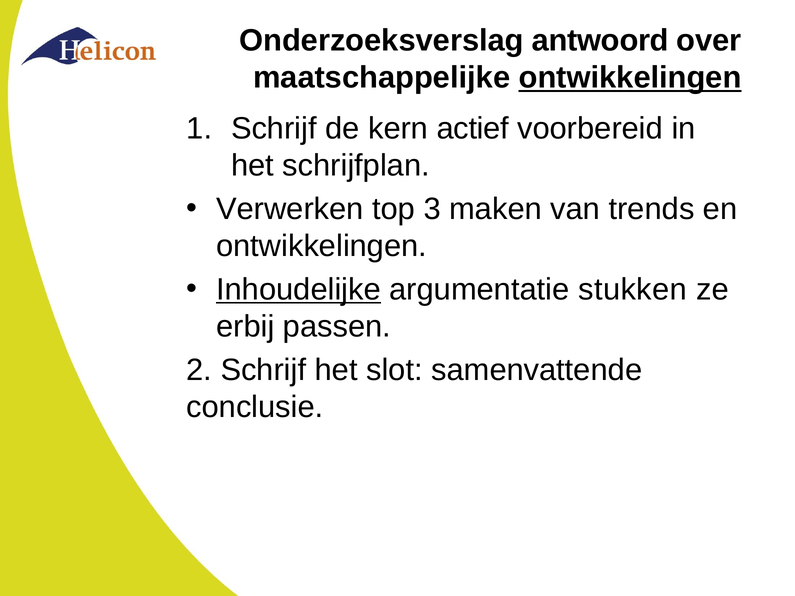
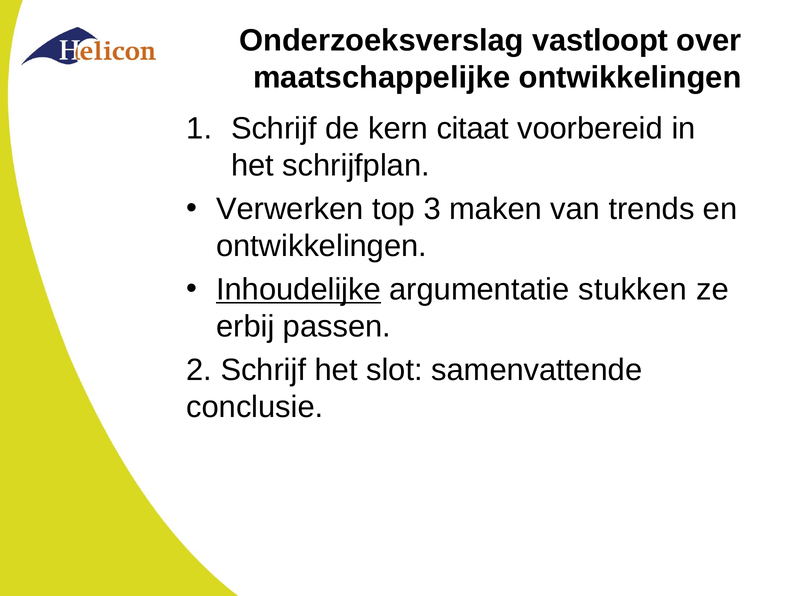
antwoord: antwoord -> vastloopt (600, 41)
ontwikkelingen underline: present -> none (630, 78)
actief: actief -> citaat (473, 129)
